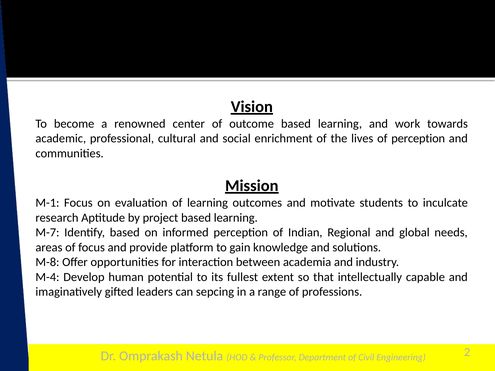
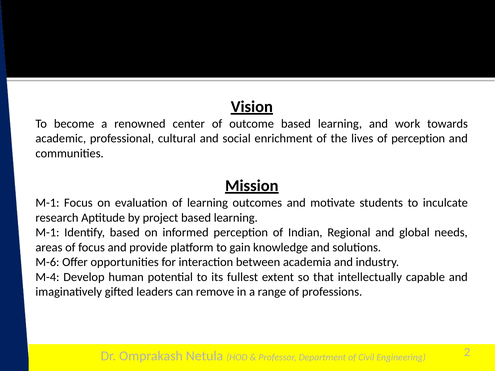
M-7: M-7 -> M-1 (47, 233)
M-8: M-8 -> M-6 (47, 262)
sepcing: sepcing -> remove (215, 292)
